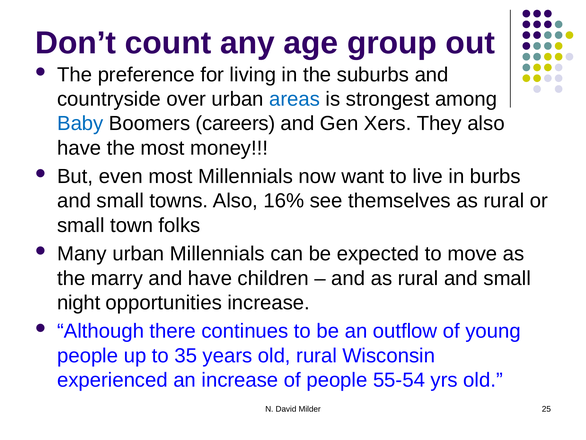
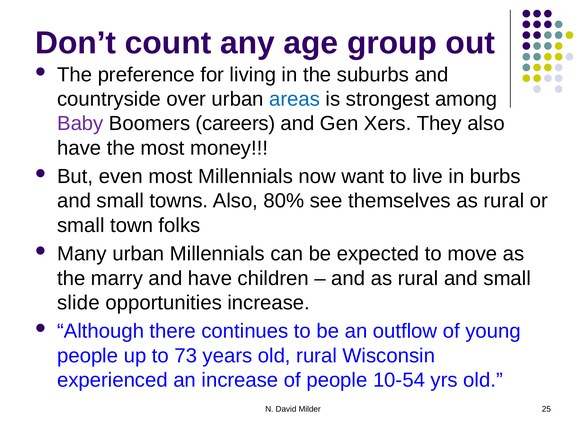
Baby colour: blue -> purple (80, 123)
16%: 16% -> 80% (284, 201)
night: night -> slide (78, 302)
35: 35 -> 73 (186, 355)
55-54: 55-54 -> 10-54 (399, 380)
